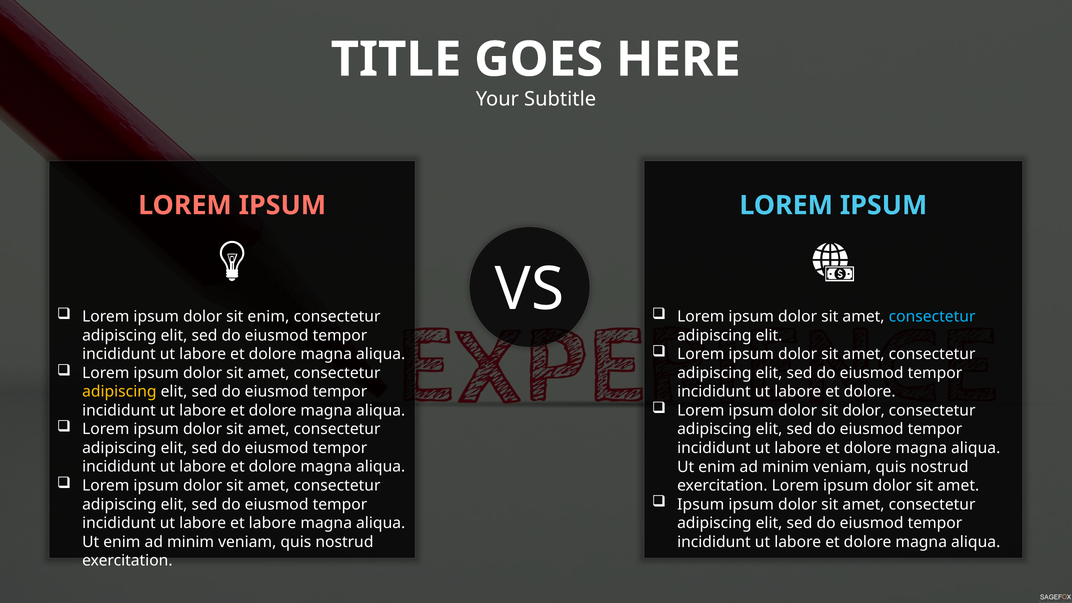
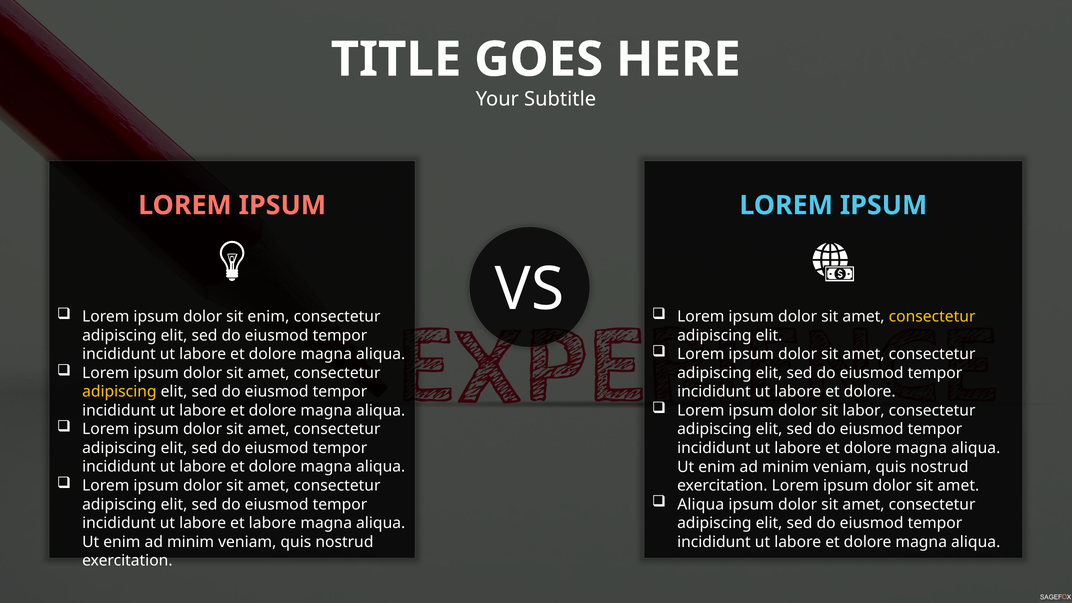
consectetur colour: light blue -> yellow (932, 317)
sit dolor: dolor -> labor (864, 411)
Ipsum: Ipsum -> Aliqua (701, 504)
